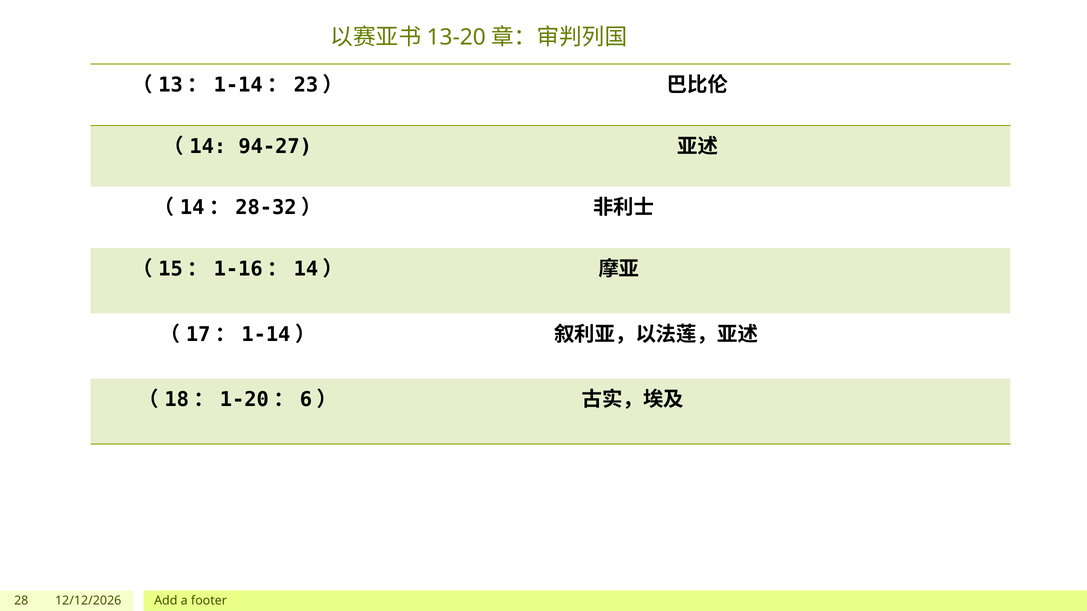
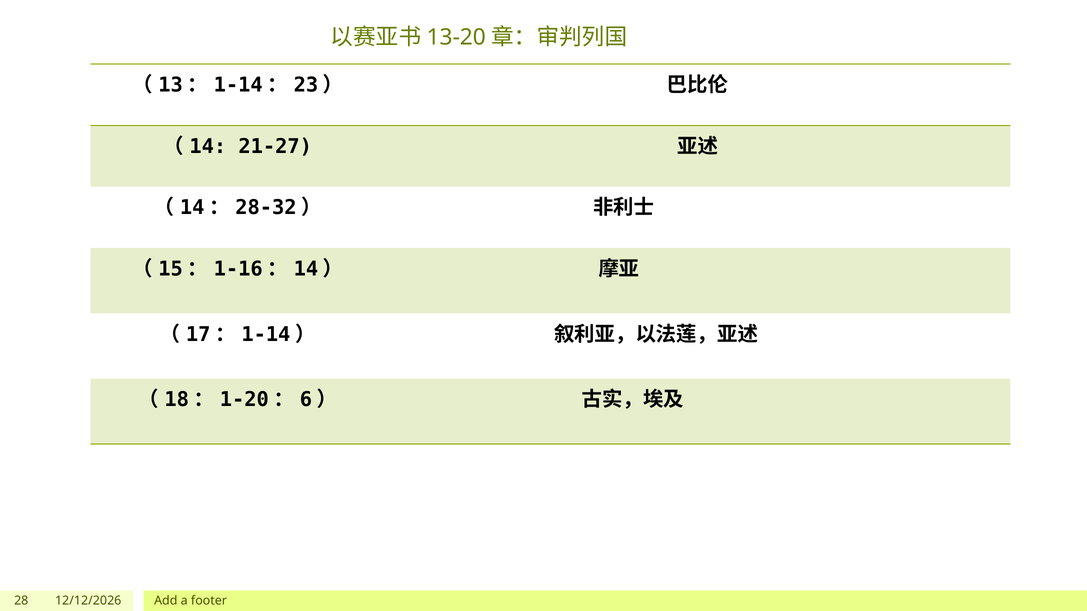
94-27: 94-27 -> 21-27 (275, 147)
